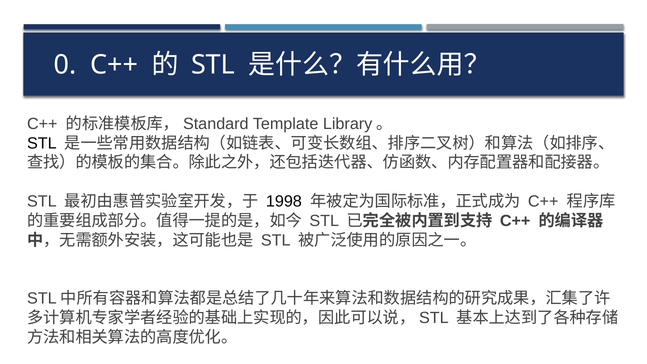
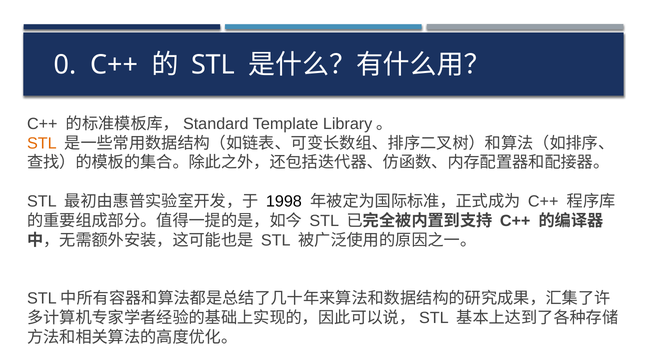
STL colour: black -> orange (42, 143)
